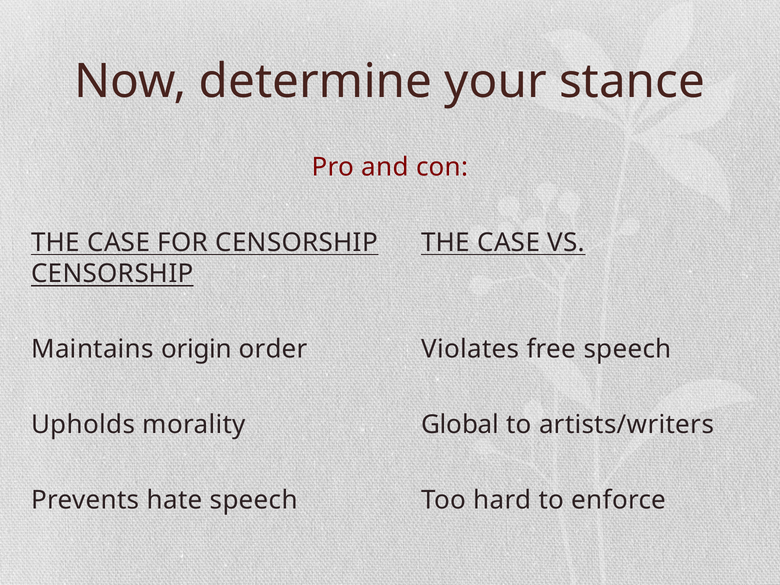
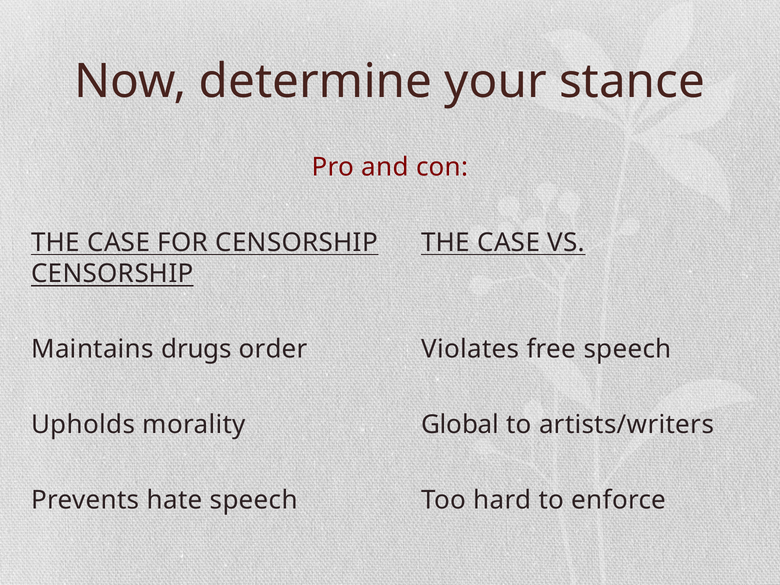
origin: origin -> drugs (196, 349)
